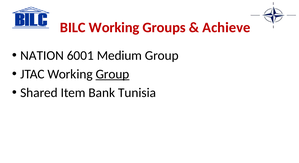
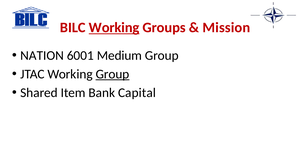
Working underline: none -> present (114, 28)
Achieve: Achieve -> Mission (226, 28)
Tunisia: Tunisia -> Capital (137, 93)
